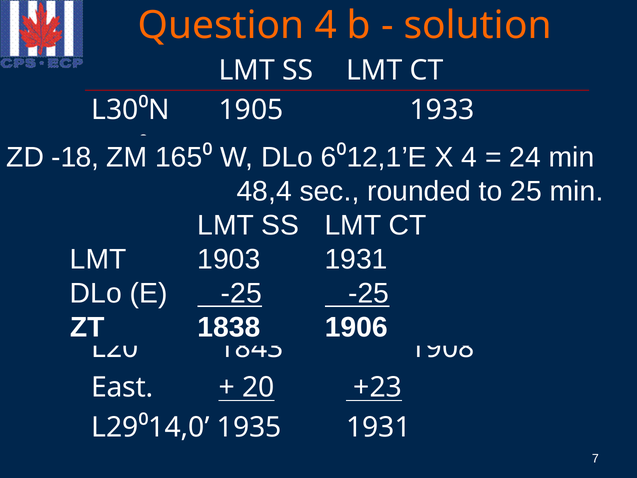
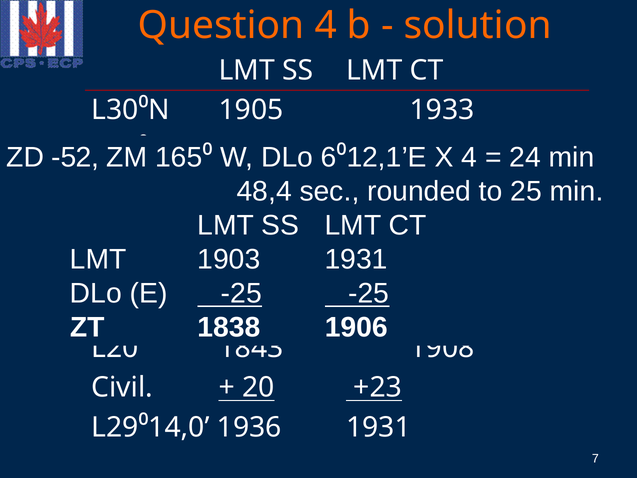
-18: -18 -> -52 (75, 158)
East: East -> Civil (122, 387)
1935: 1935 -> 1936 (249, 427)
